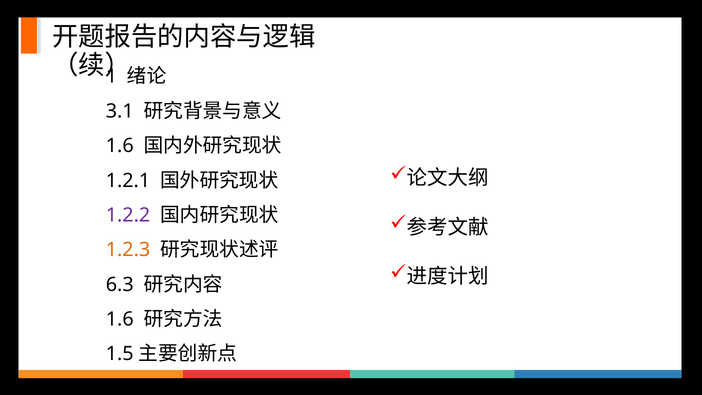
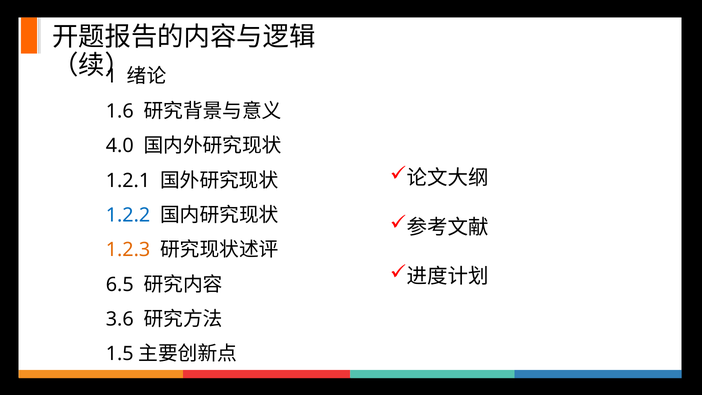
3.1: 3.1 -> 1.6 (120, 111)
1.6: 1.6 -> 4.0 (120, 146)
1.2.2 colour: purple -> blue (128, 215)
6.3: 6.3 -> 6.5 (120, 284)
1.6: 1.6 -> 3.6 (120, 319)
